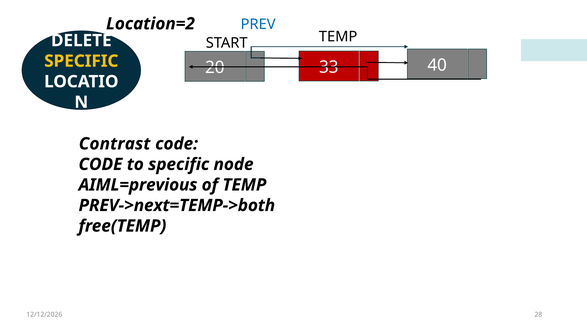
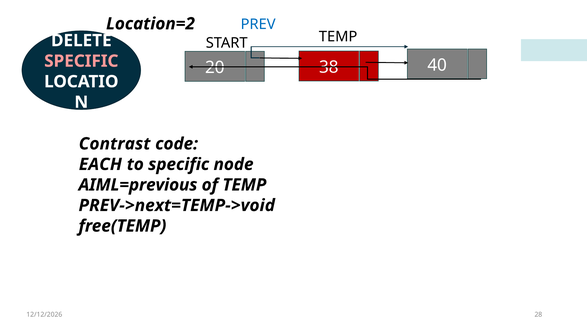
SPECIFIC colour: yellow -> pink (81, 61)
33: 33 -> 38 (329, 67)
CODE: CODE -> EACH (100, 164)
PREV->next=TEMP->both: PREV->next=TEMP->both -> PREV->next=TEMP->void (177, 206)
